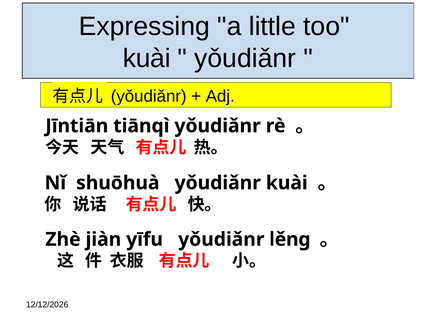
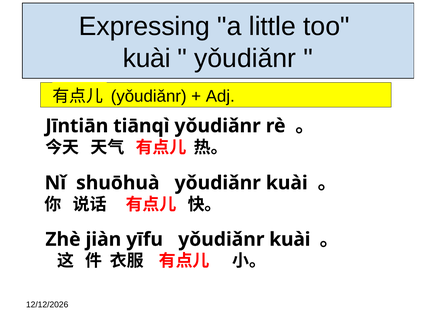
yīfu yǒudiǎnr lěng: lěng -> kuài (290, 239)
